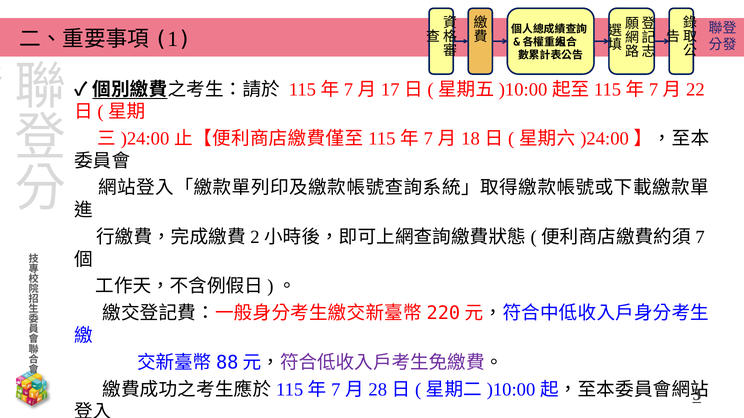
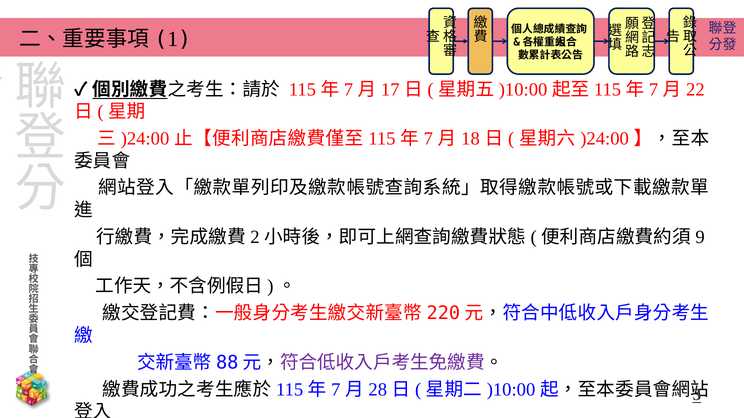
7: 7 -> 9 (700, 237)
